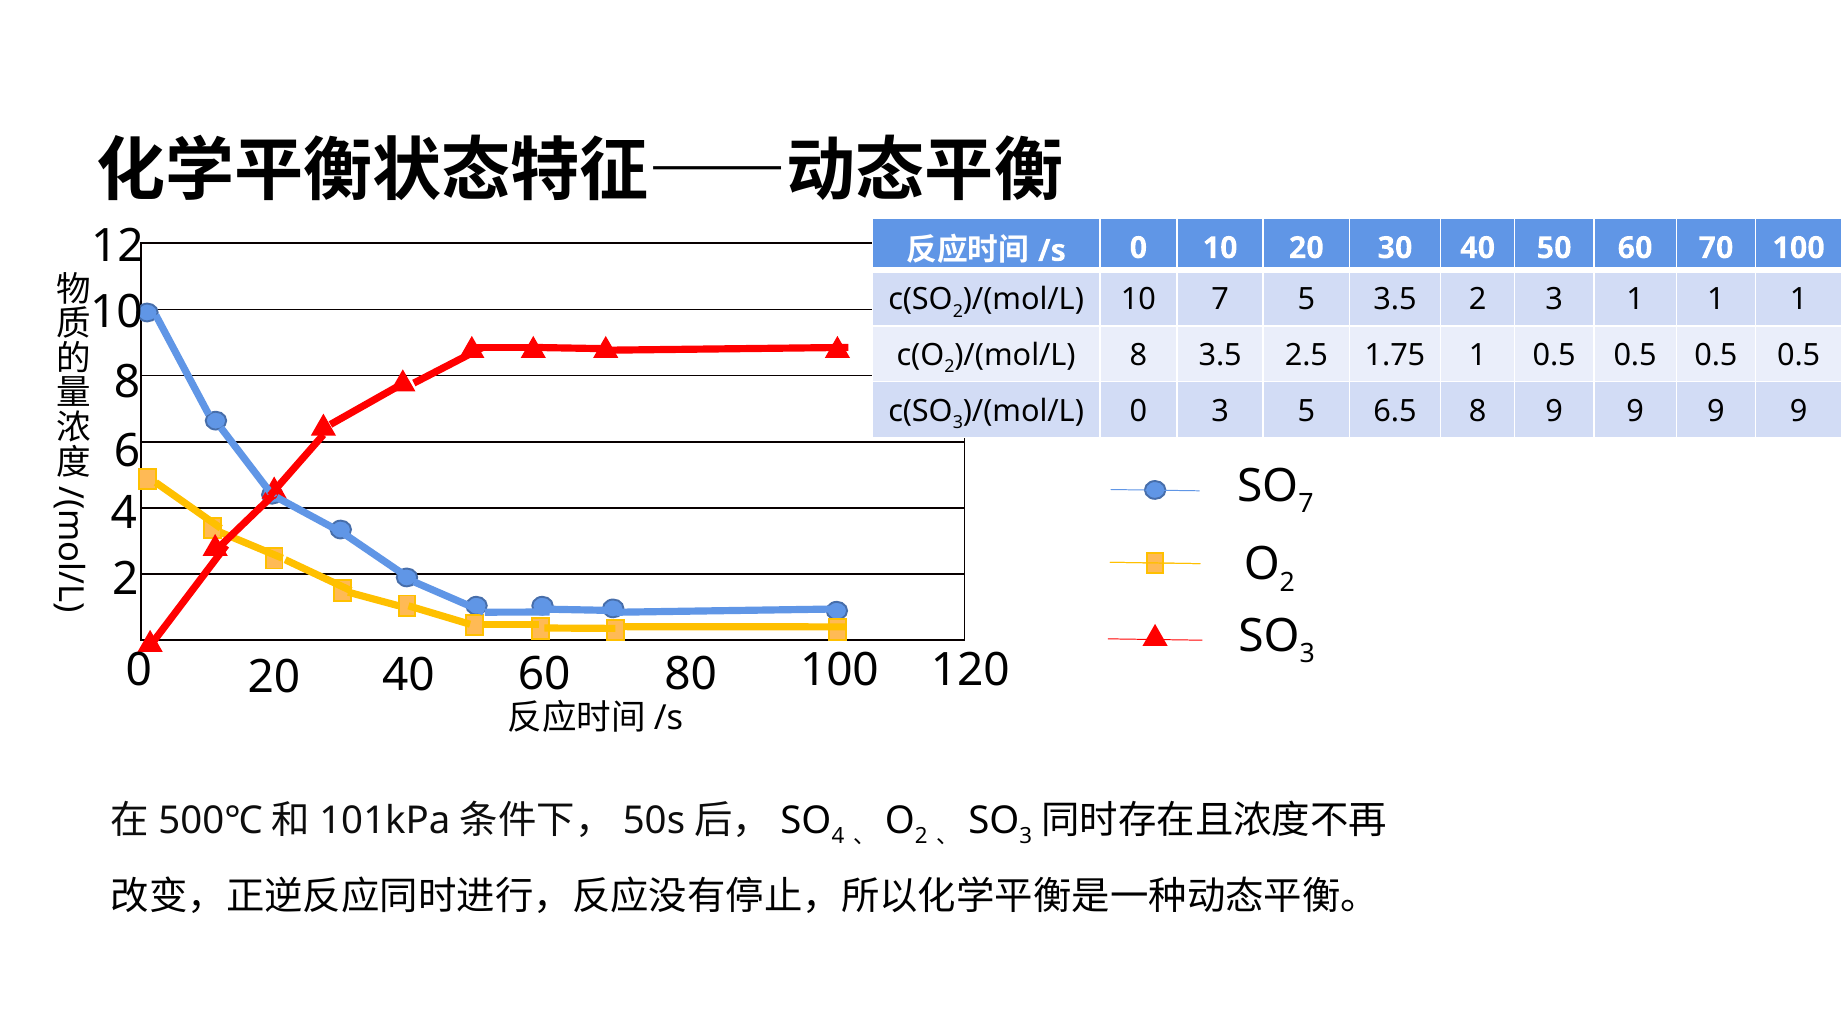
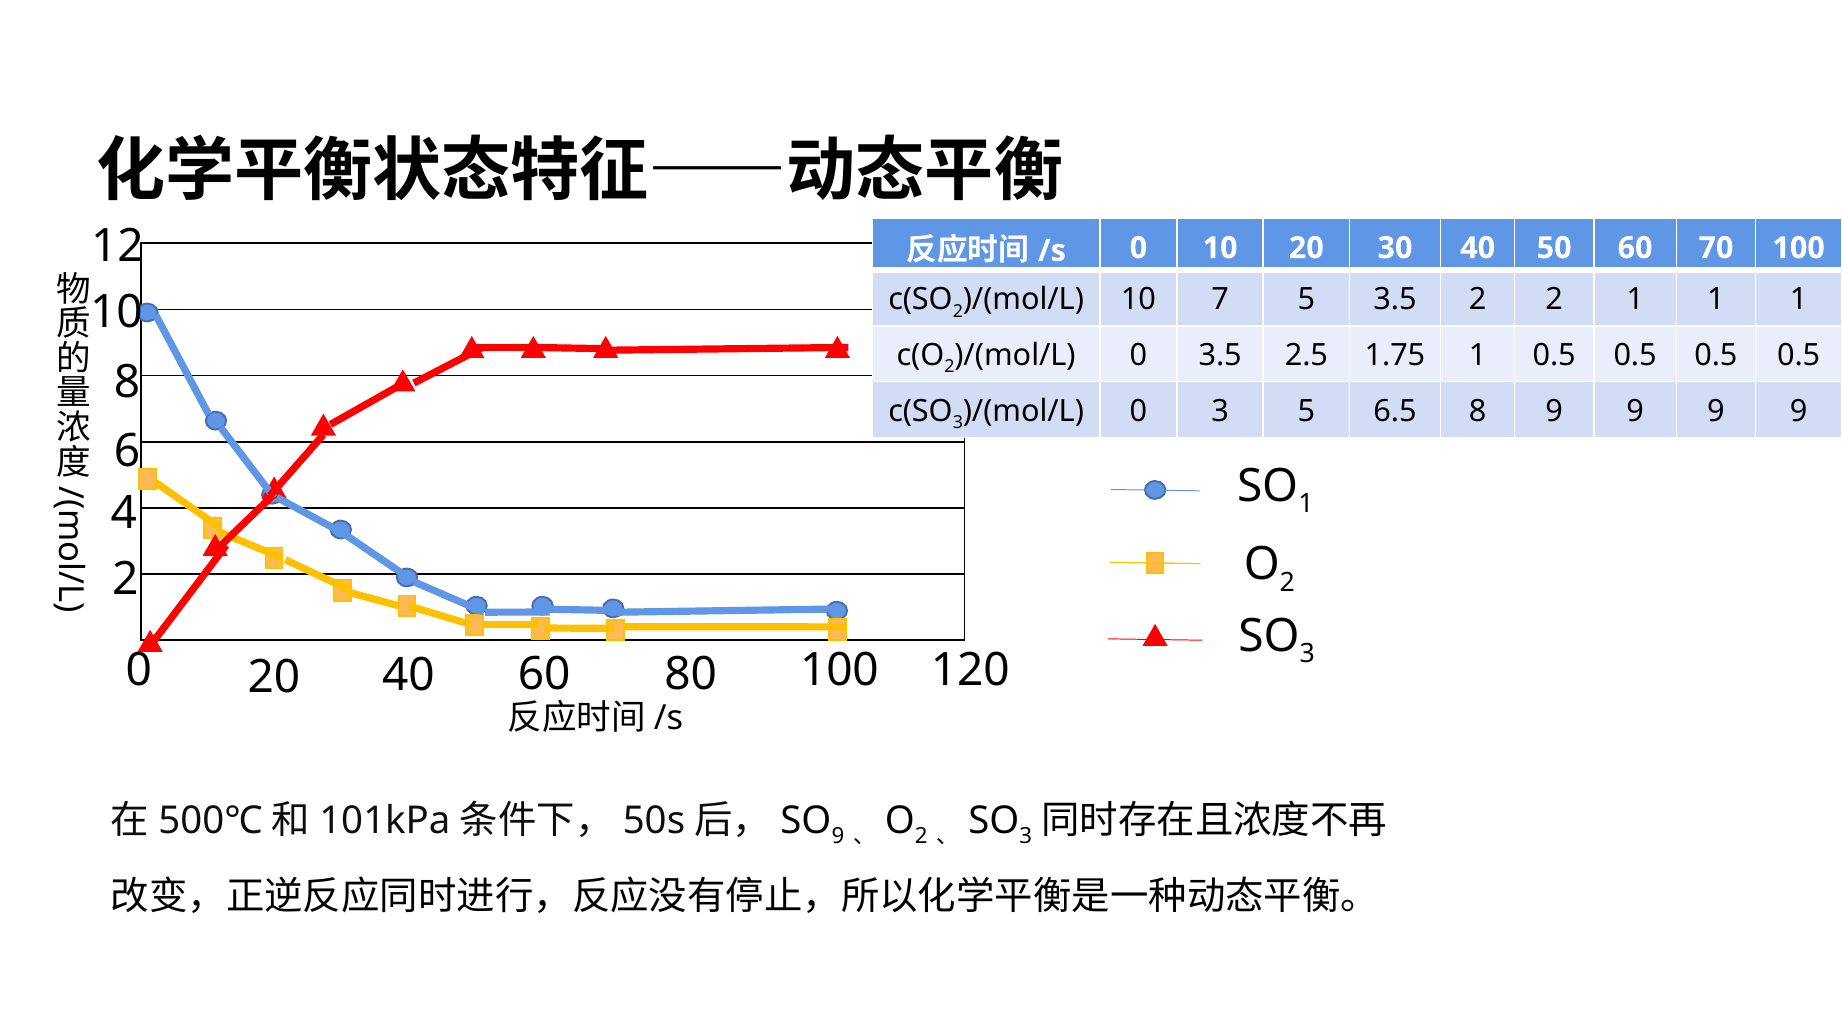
2 3: 3 -> 2 (1554, 300)
8: 8 -> 0 (1138, 355)
7: 7 -> 1 (1306, 504)
4: 4 -> 9 (838, 836)
